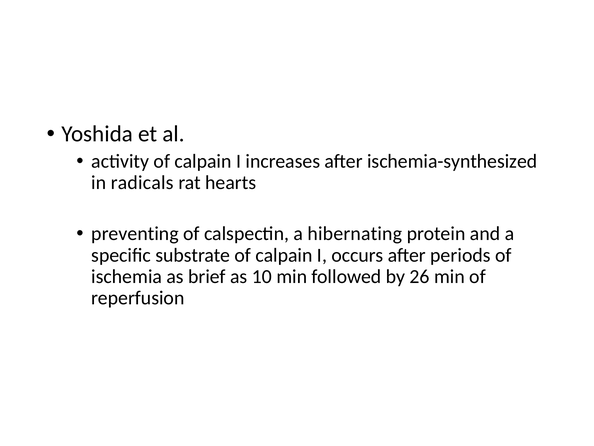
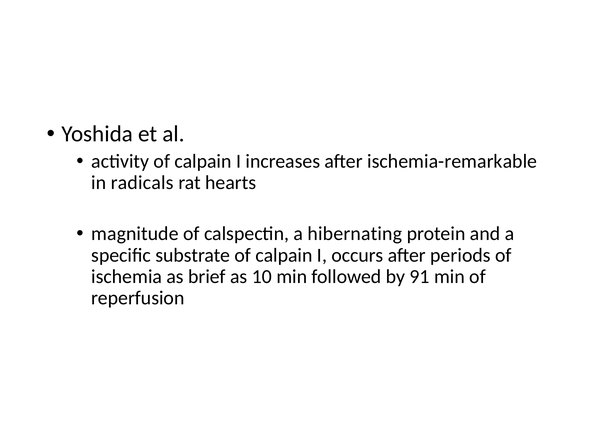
ischemia-synthesized: ischemia-synthesized -> ischemia-remarkable (452, 161)
preventing: preventing -> magnitude (135, 234)
26: 26 -> 91 (420, 276)
